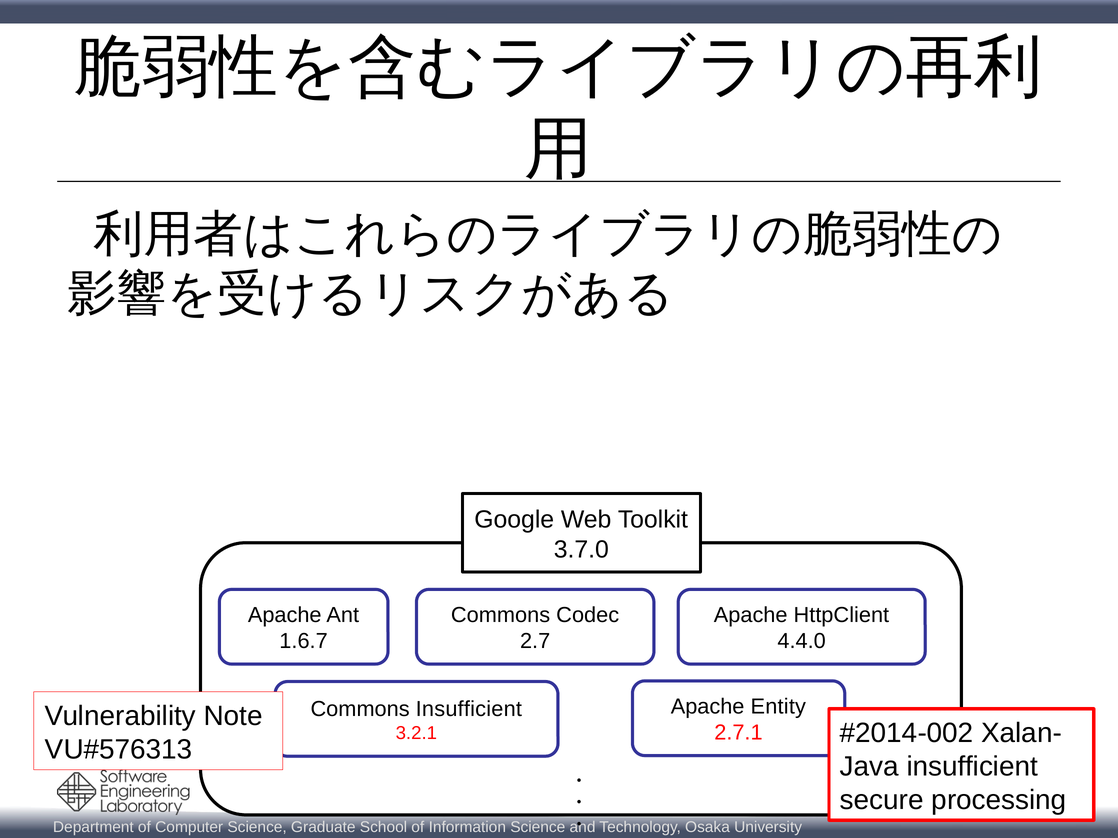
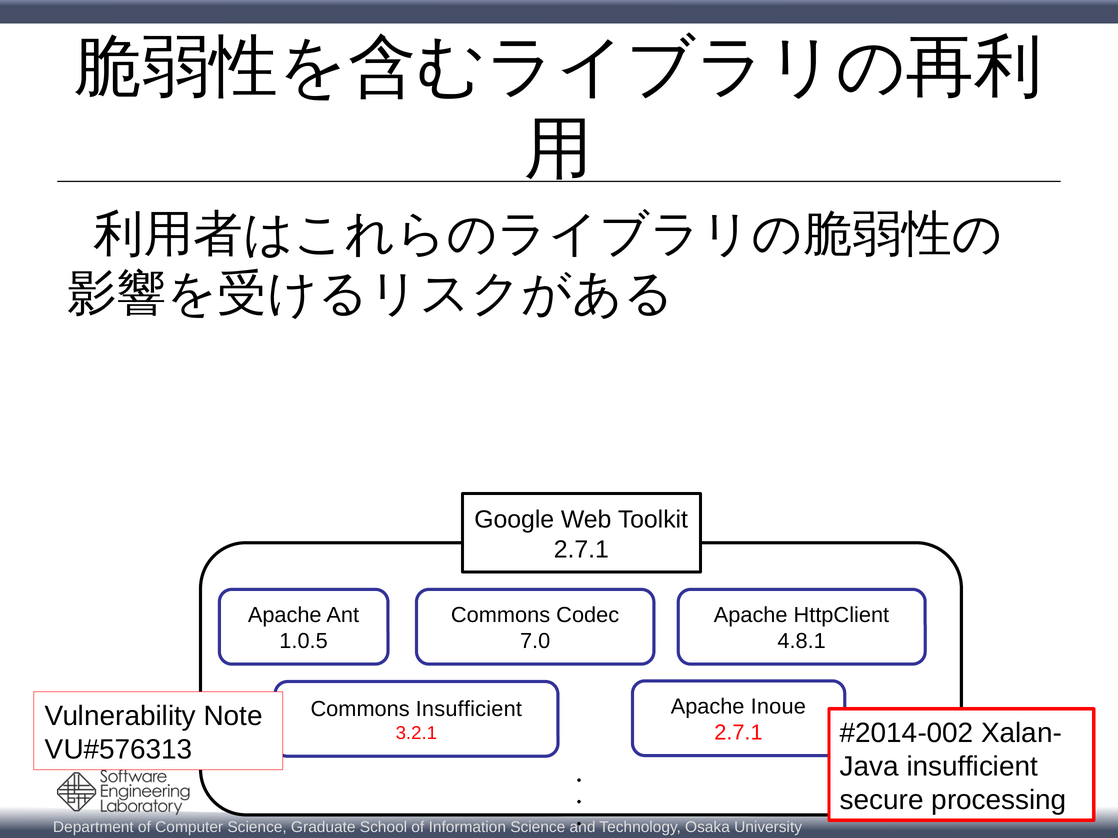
3.7.0: 3.7.0 -> 2.7.1 (581, 550)
1.6.7: 1.6.7 -> 1.0.5 (304, 642)
2.7: 2.7 -> 7.0 (535, 642)
4.4.0: 4.4.0 -> 4.8.1 (802, 642)
Entity: Entity -> Inoue (778, 707)
